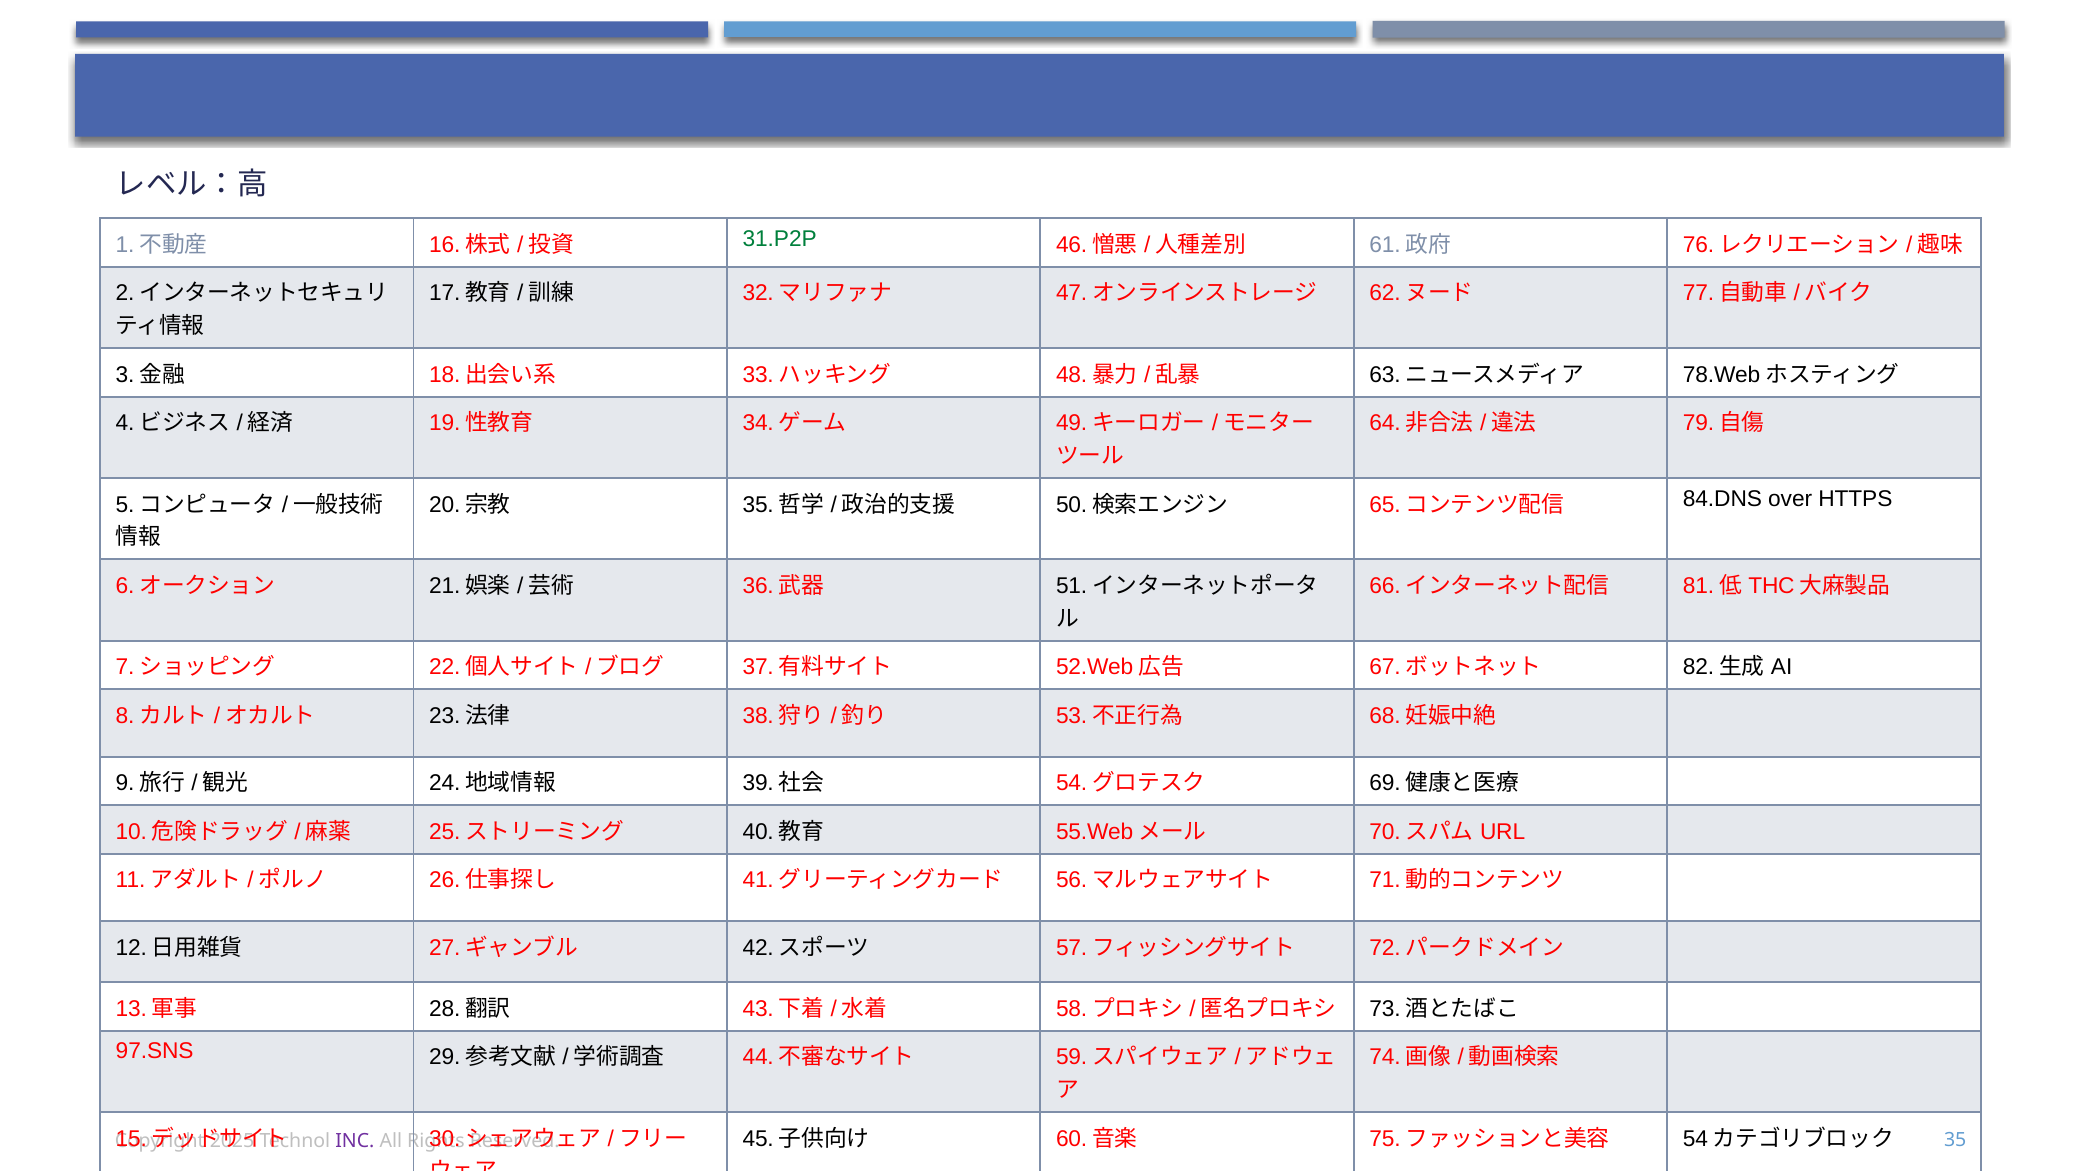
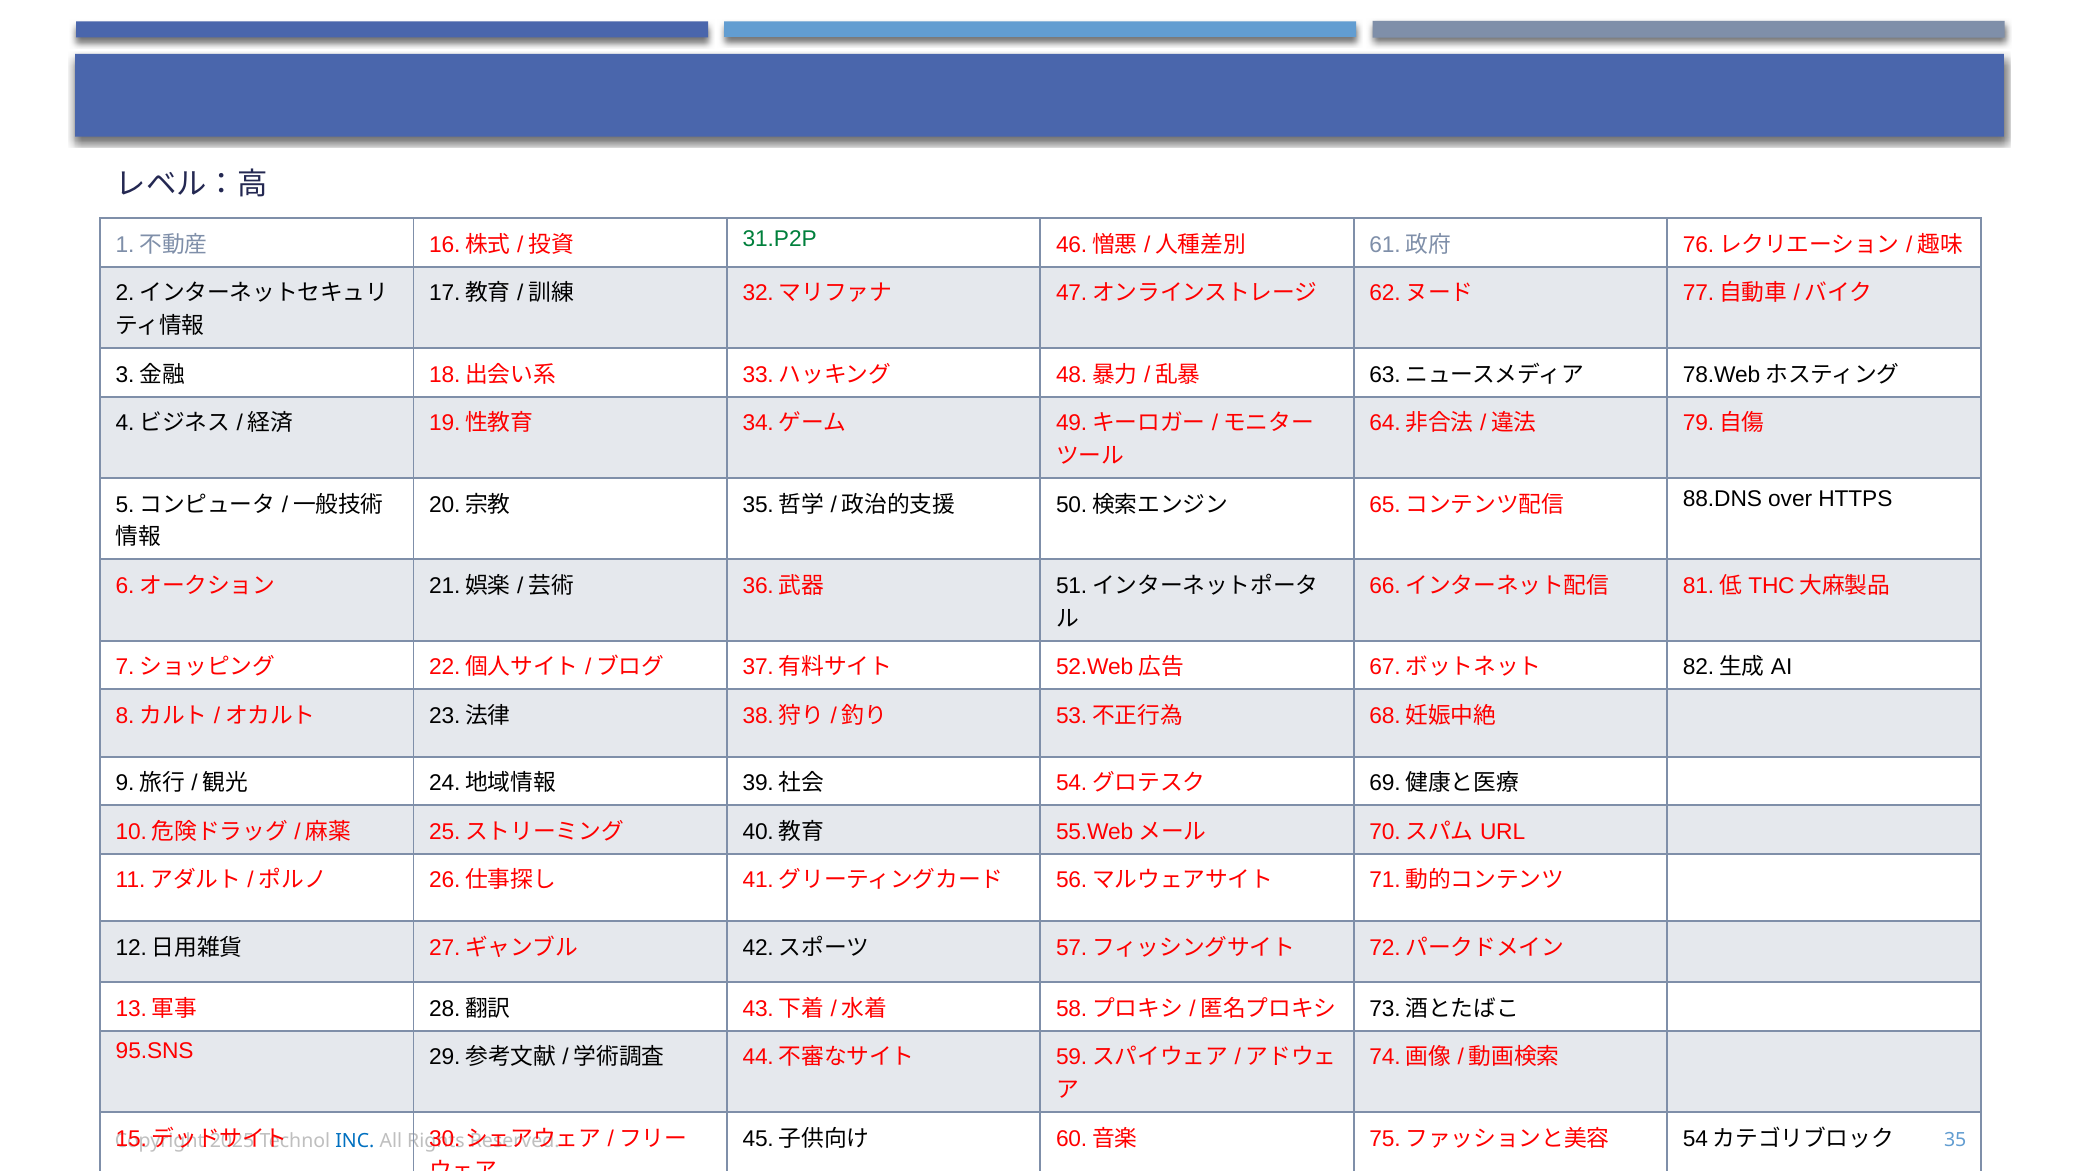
84.DNS: 84.DNS -> 88.DNS (1722, 499)
97.SNS: 97.SNS -> 95.SNS (155, 1051)
INC colour: purple -> blue (355, 1141)
